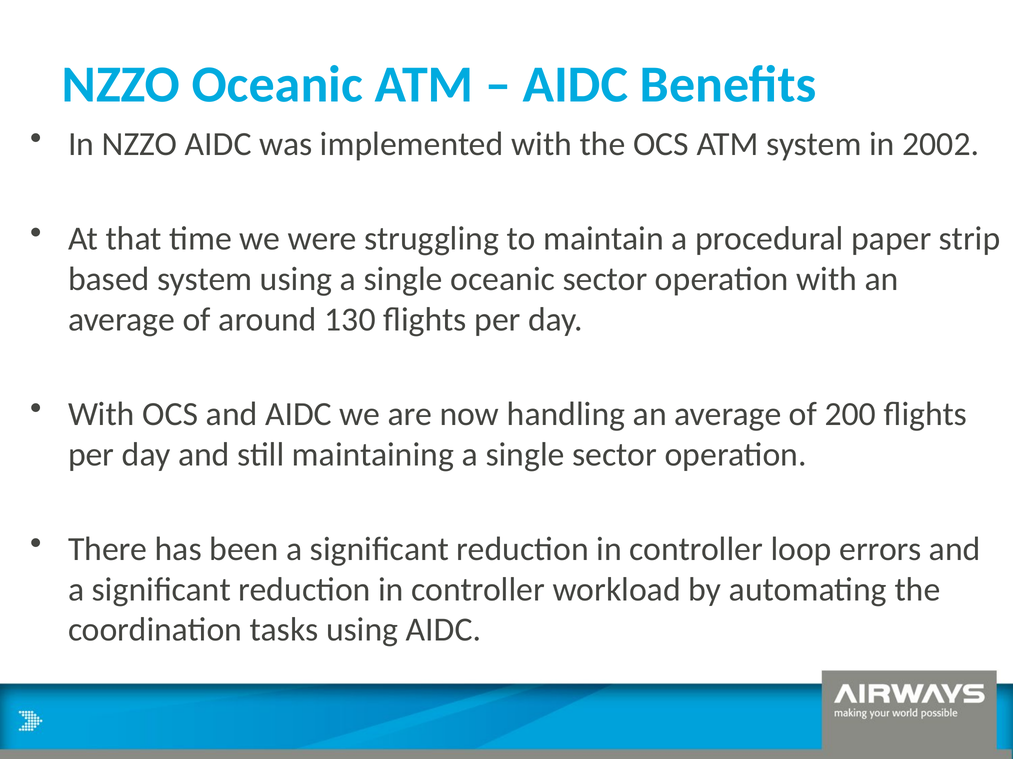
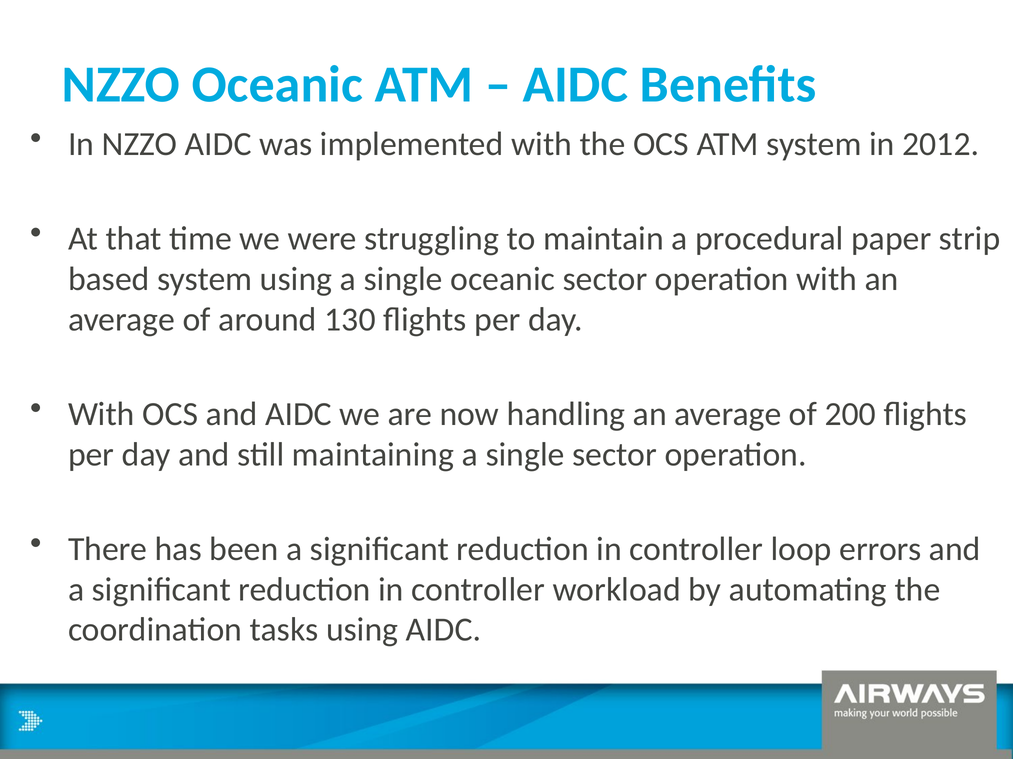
2002: 2002 -> 2012 (941, 144)
